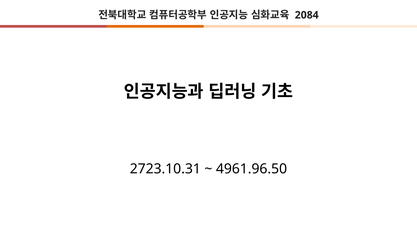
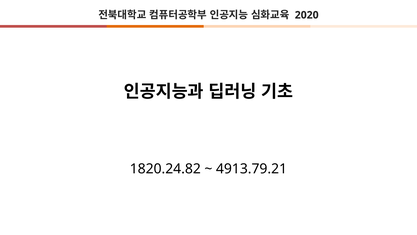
2084: 2084 -> 2020 (307, 15)
2723.10.31: 2723.10.31 -> 1820.24.82 (165, 169)
4961.96.50: 4961.96.50 -> 4913.79.21 (252, 169)
